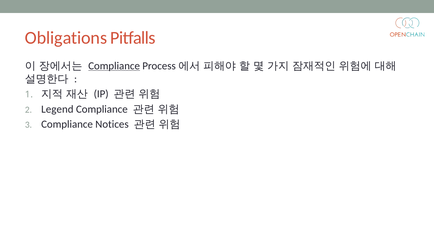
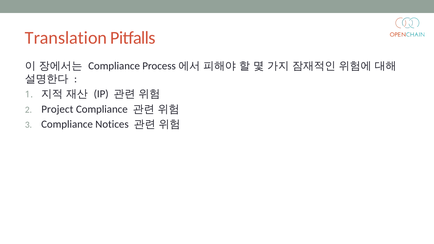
Obligations: Obligations -> Translation (66, 38)
Compliance underline: present -> none (114, 66)
Legend: Legend -> Project (57, 109)
